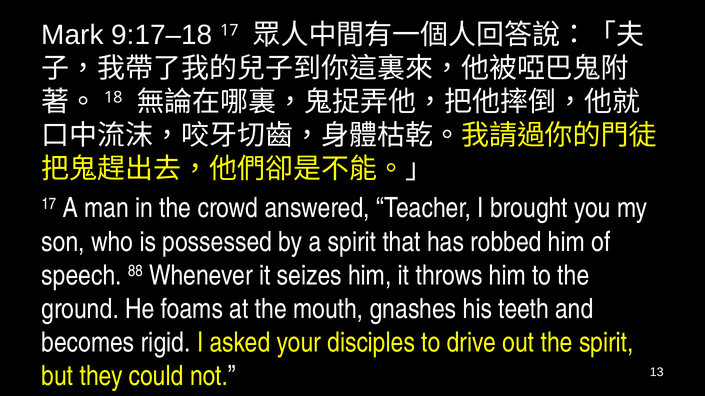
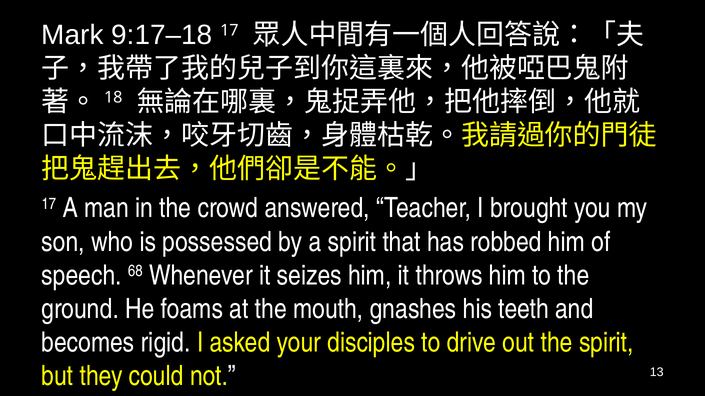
88: 88 -> 68 (135, 271)
